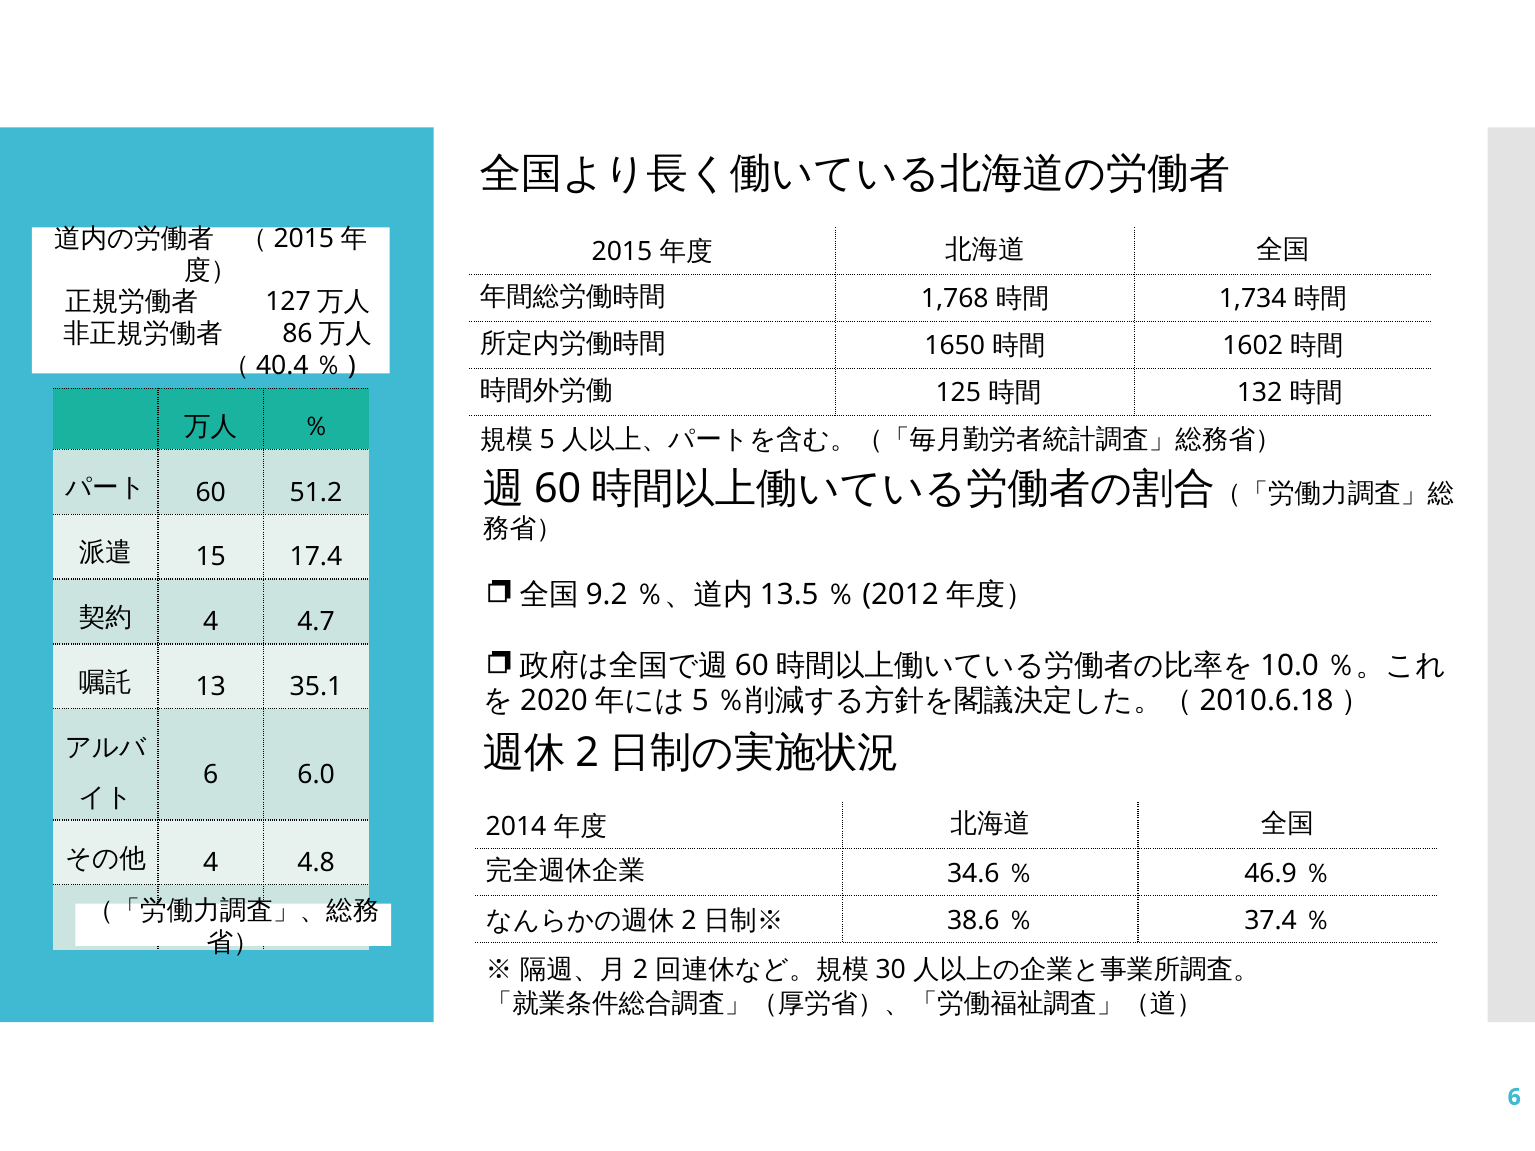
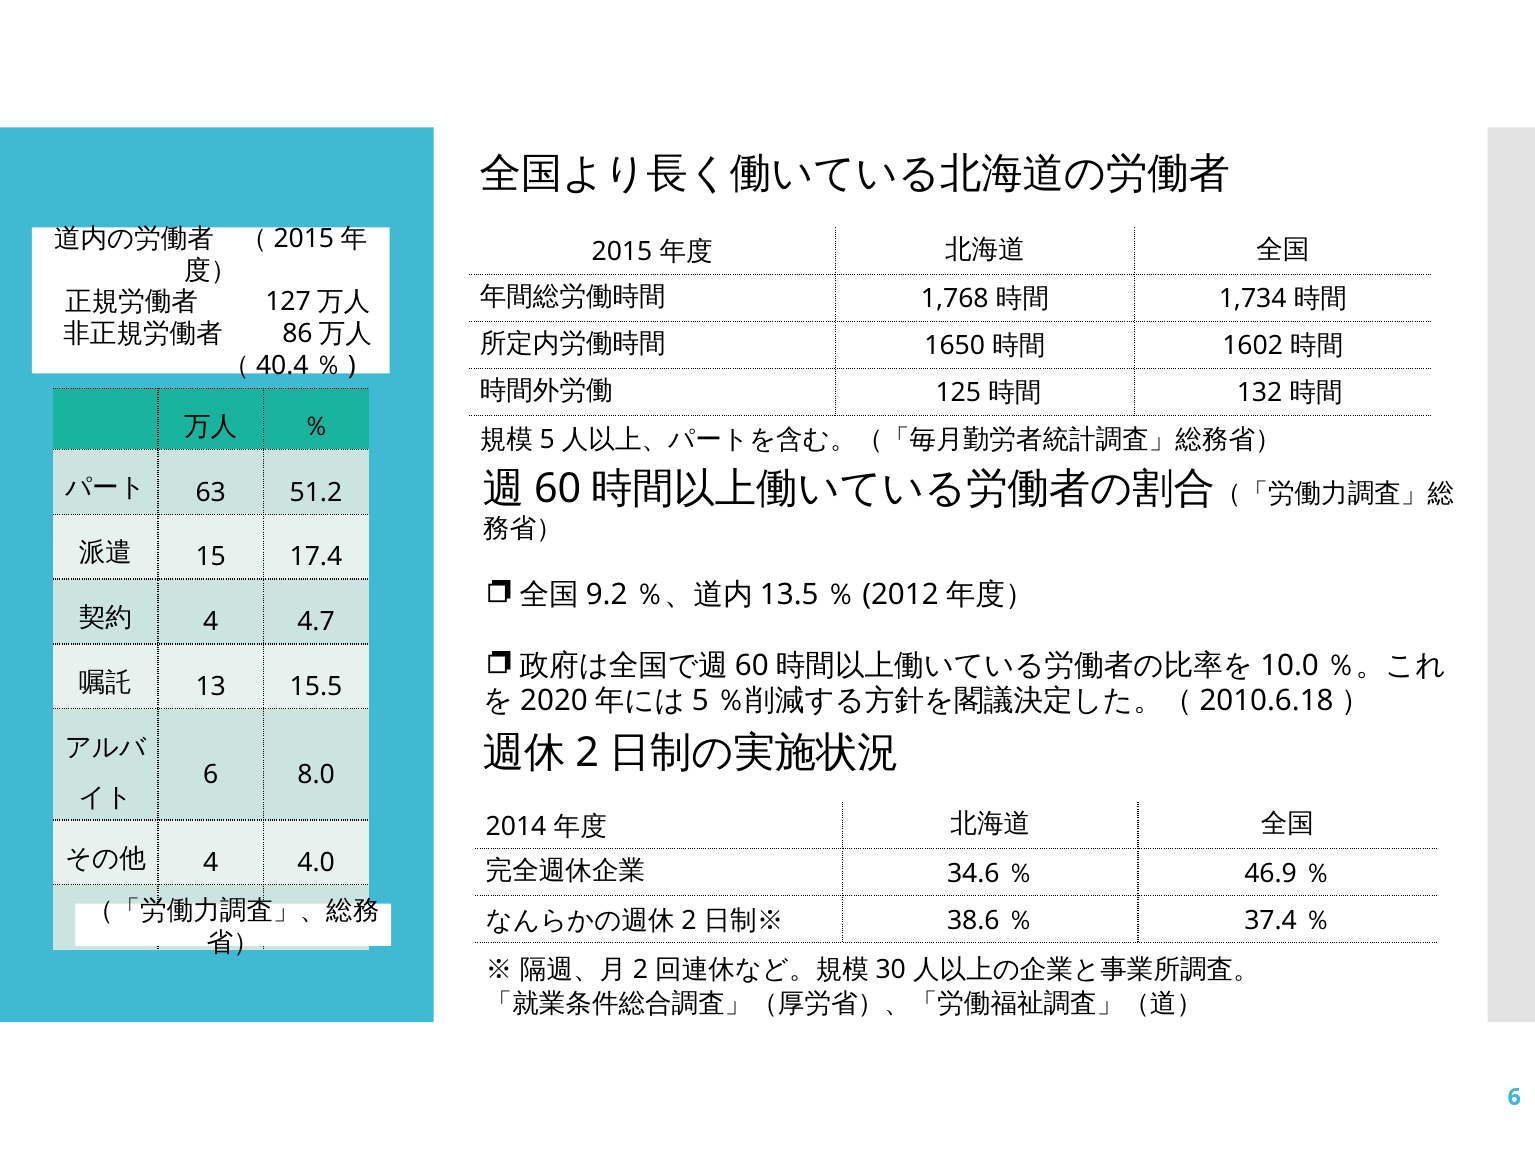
60: 60 -> 63 (211, 492)
35.1: 35.1 -> 15.5 (316, 687)
6.0: 6.0 -> 8.0 (316, 775)
4.8: 4.8 -> 4.0 (316, 863)
